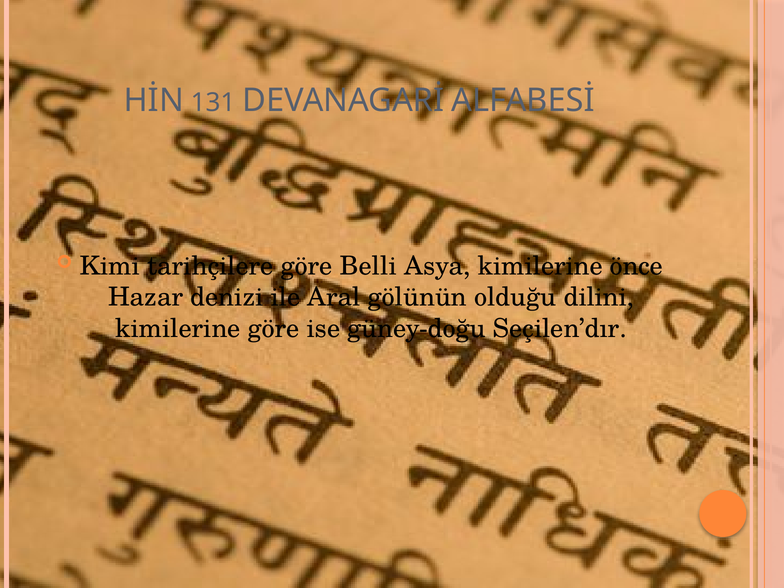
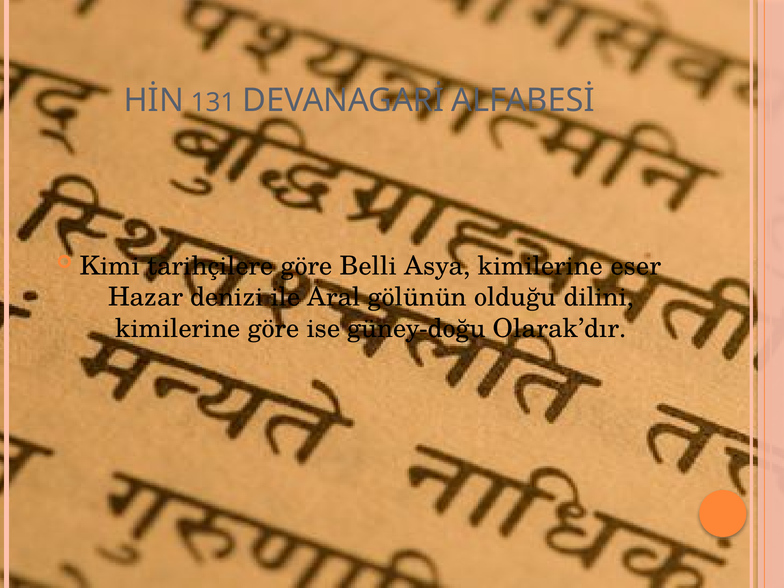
önce: önce -> eser (636, 266)
Seçilen’dır: Seçilen’dır -> Olarak’dır (560, 329)
